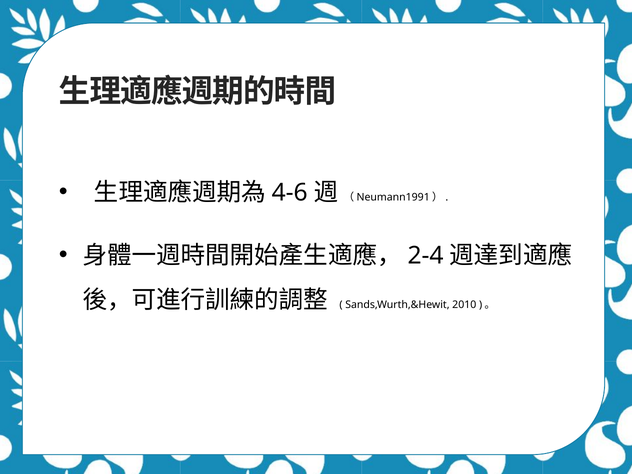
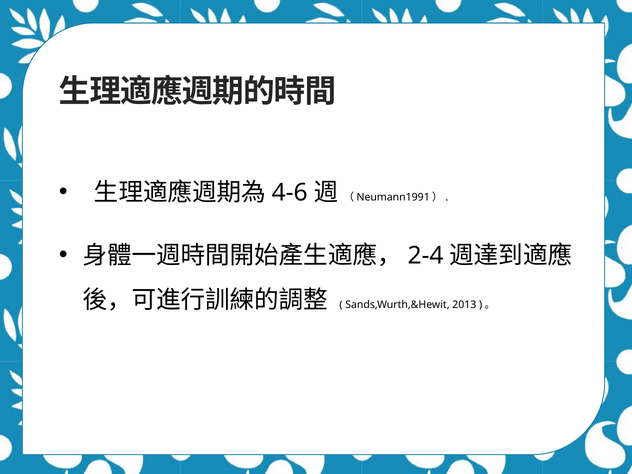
2010: 2010 -> 2013 (464, 305)
